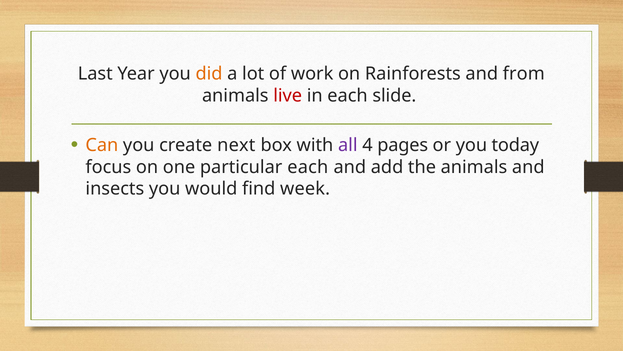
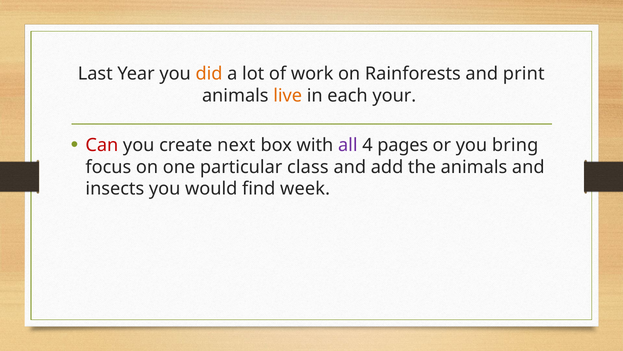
from: from -> print (524, 74)
live colour: red -> orange (288, 96)
slide: slide -> your (394, 96)
Can colour: orange -> red (102, 145)
today: today -> bring (515, 145)
particular each: each -> class (308, 167)
